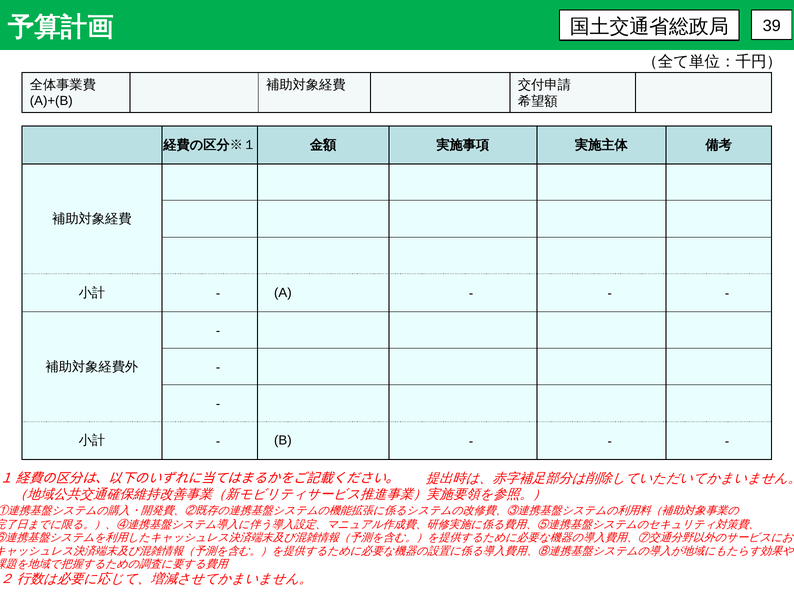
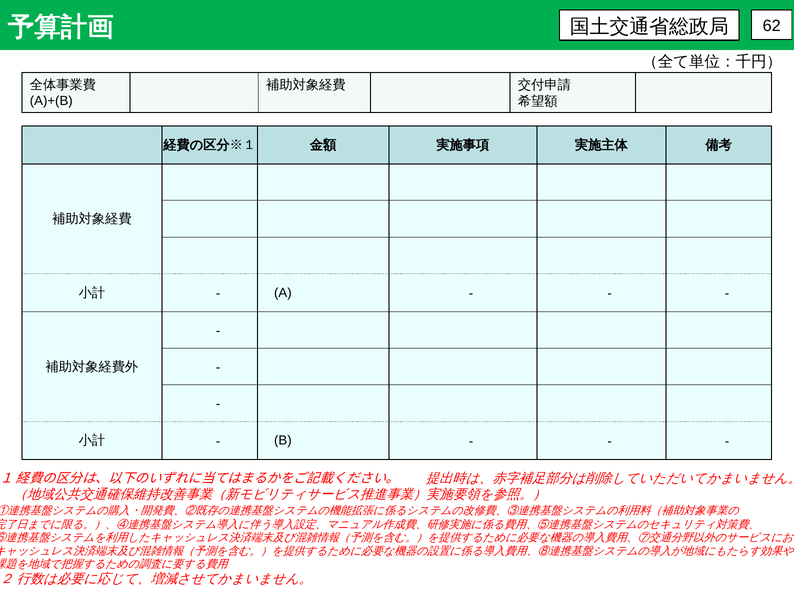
39: 39 -> 62 (772, 26)
